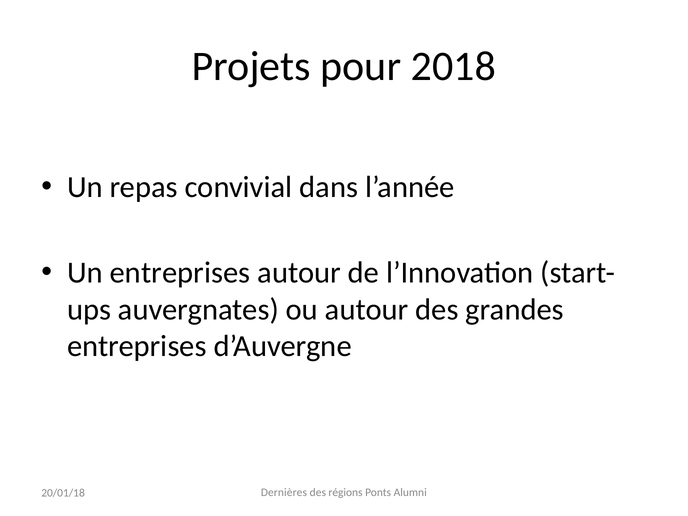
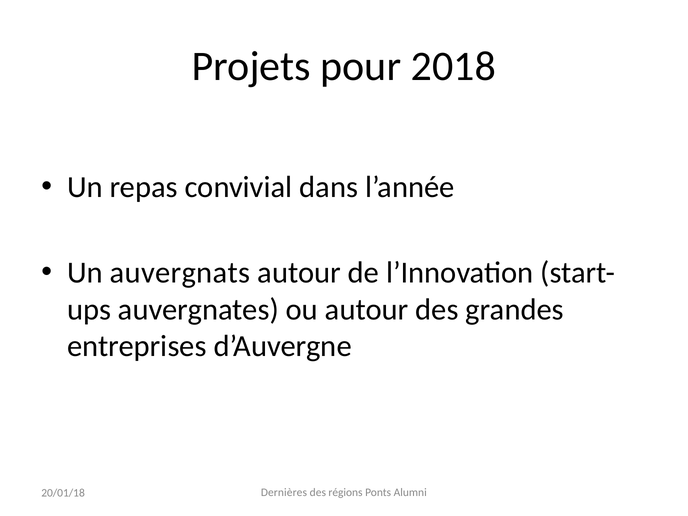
Un entreprises: entreprises -> auvergnats (180, 273)
